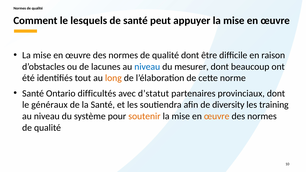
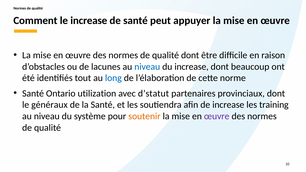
le lesquels: lesquels -> increase (89, 21)
du mesurer: mesurer -> increase (192, 67)
long colour: orange -> blue (113, 78)
difficultés: difficultés -> utilization (97, 93)
de diversity: diversity -> increase (228, 105)
œuvre colour: orange -> purple (217, 116)
